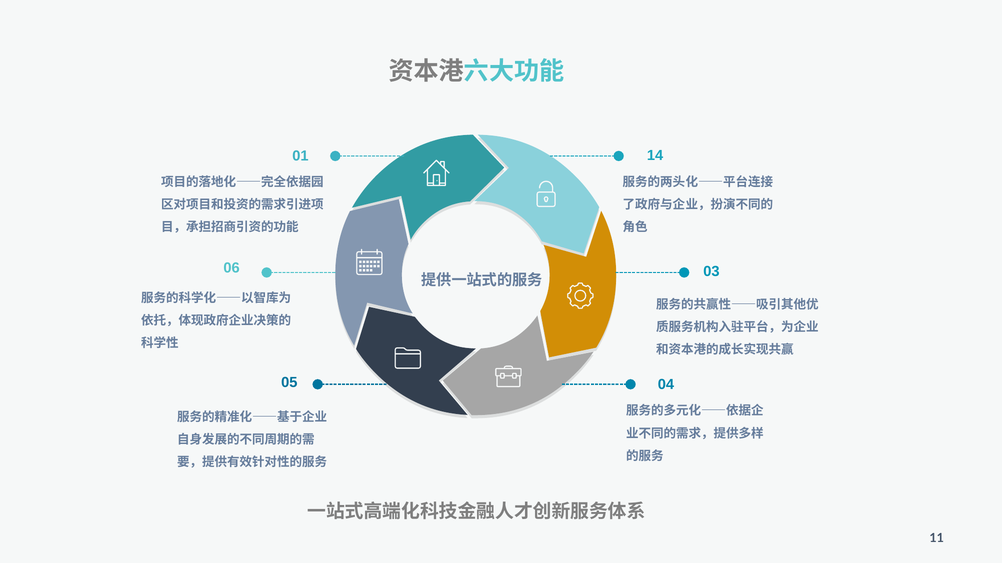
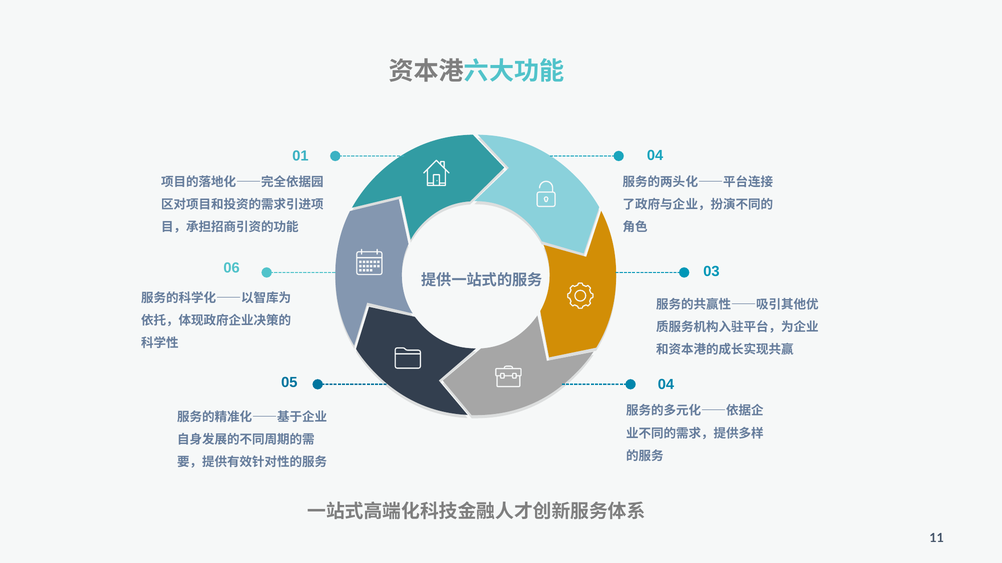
01 14: 14 -> 04 (655, 156)
